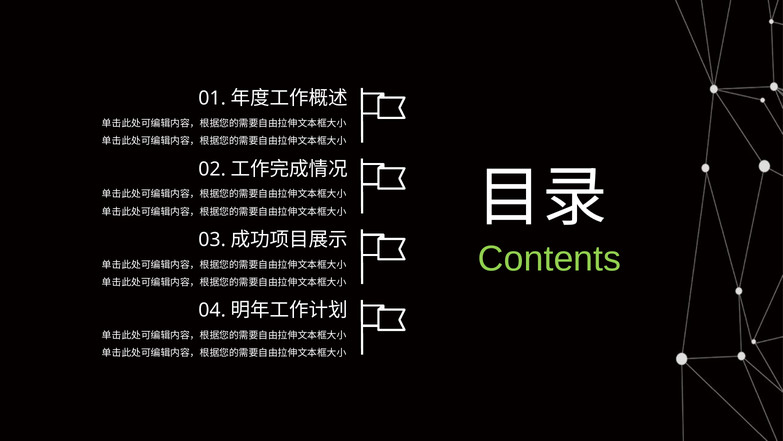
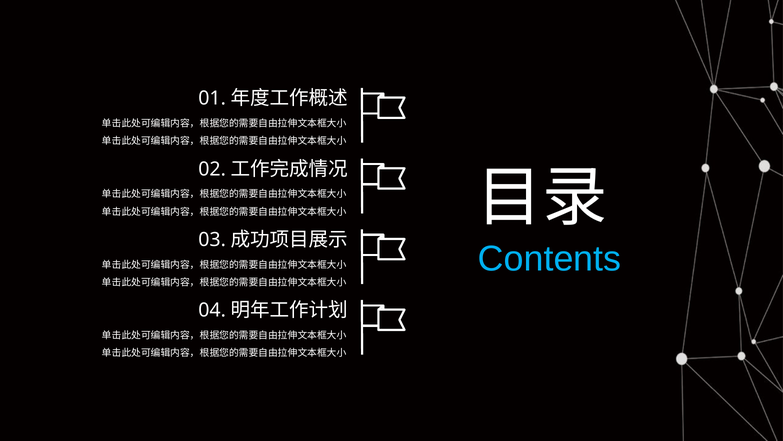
Contents colour: light green -> light blue (550, 259)
